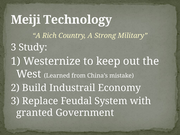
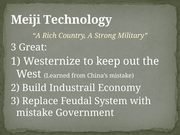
Study: Study -> Great (33, 47)
granted: granted -> mistake (35, 113)
